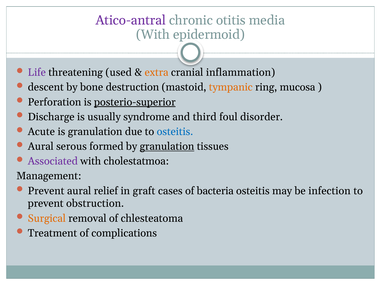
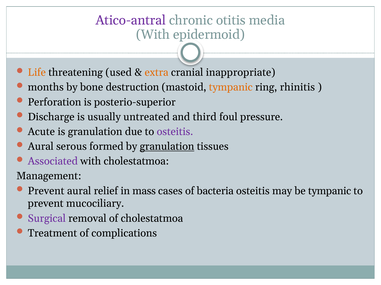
Life colour: purple -> orange (37, 73)
inflammation: inflammation -> inappropriate (241, 73)
descent: descent -> months (46, 87)
mucosa: mucosa -> rhinitis (297, 87)
posterio-superior underline: present -> none (135, 102)
syndrome: syndrome -> untreated (146, 117)
disorder: disorder -> pressure (262, 117)
osteitis colour: blue -> purple (175, 132)
graft: graft -> mass (144, 191)
be infection: infection -> tympanic (330, 191)
obstruction: obstruction -> mucociliary (95, 204)
Surgical colour: orange -> purple (47, 219)
of chlesteatoma: chlesteatoma -> cholestatmoa (152, 219)
